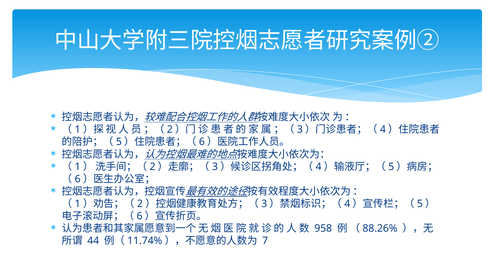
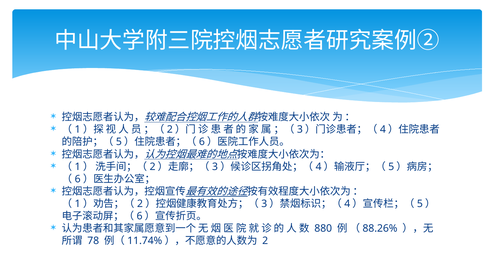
958: 958 -> 880 (323, 228)
44: 44 -> 78 (93, 241)
7: 7 -> 2 (265, 241)
